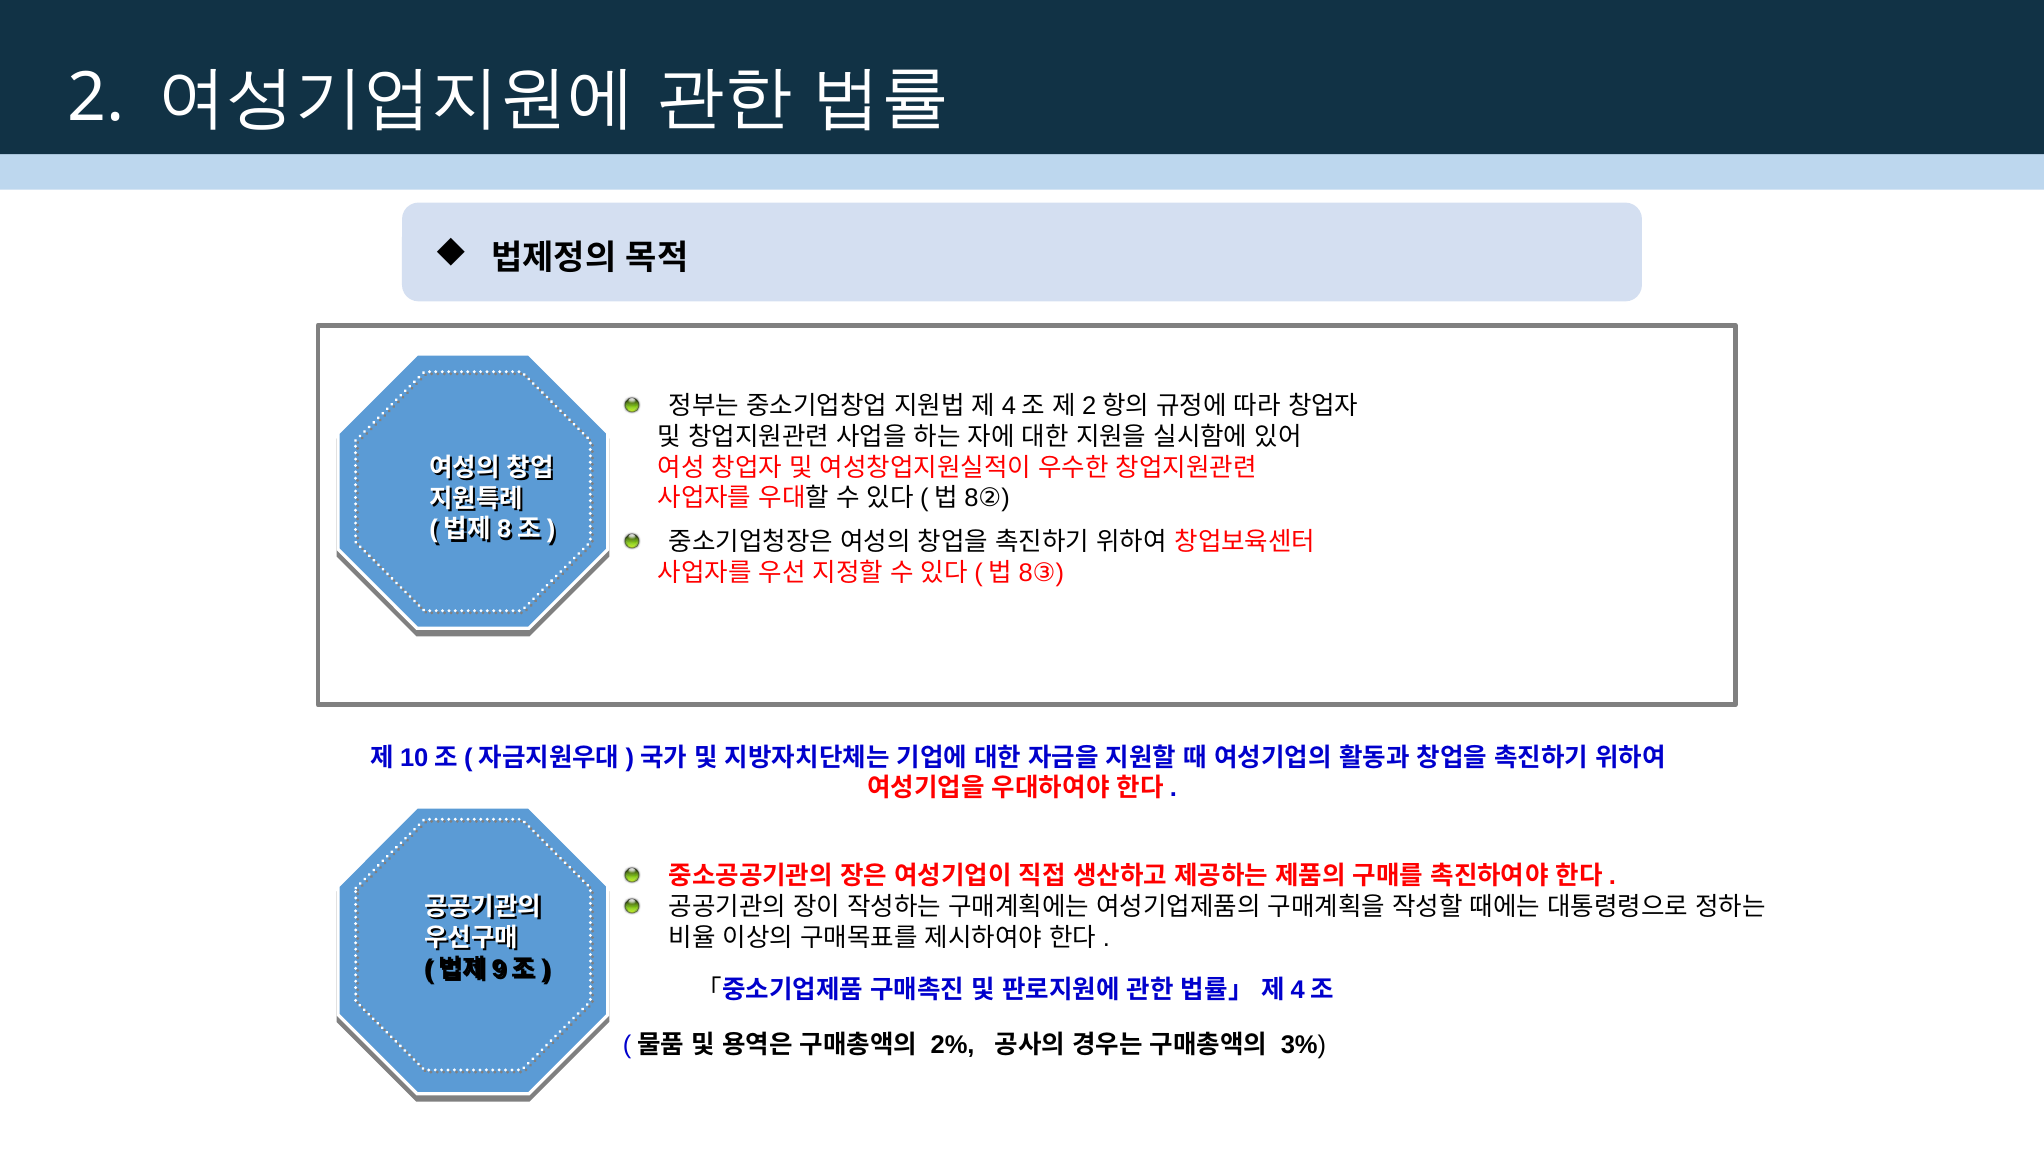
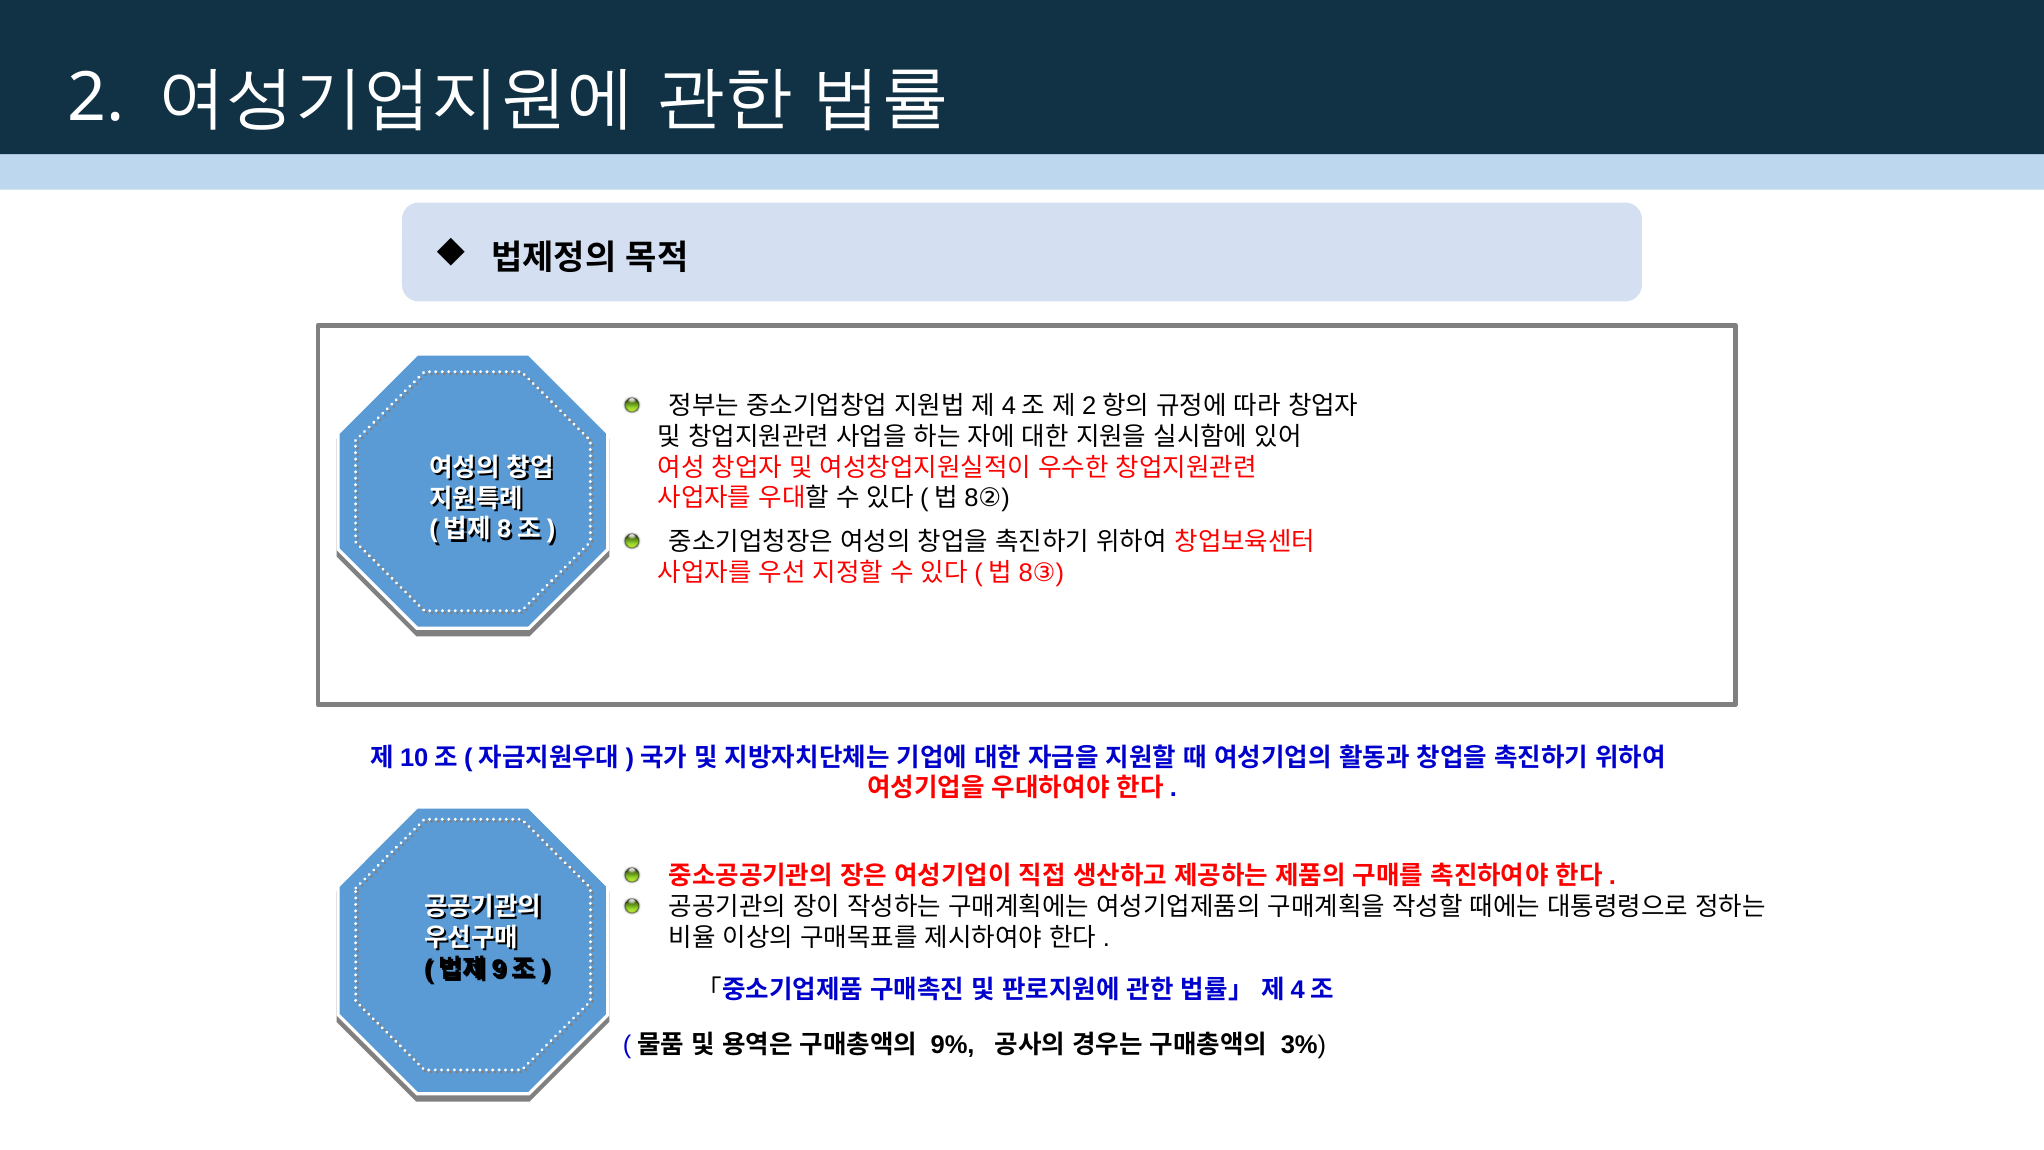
2%: 2% -> 9% (953, 1045)
